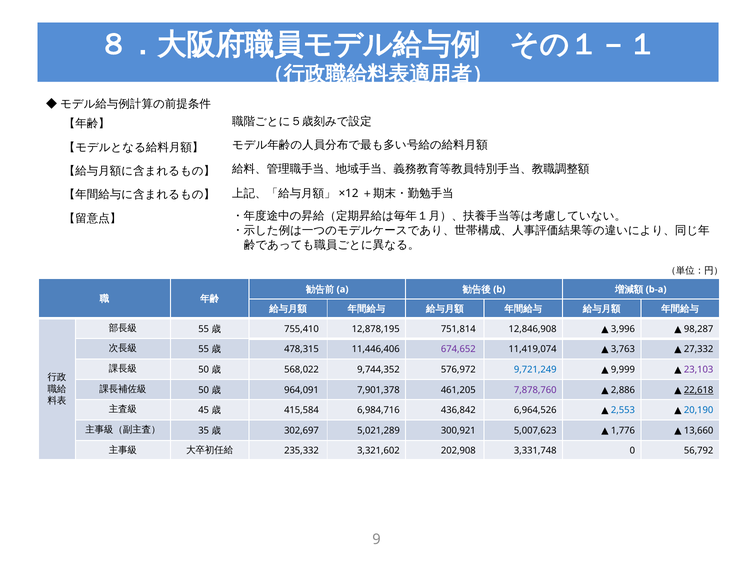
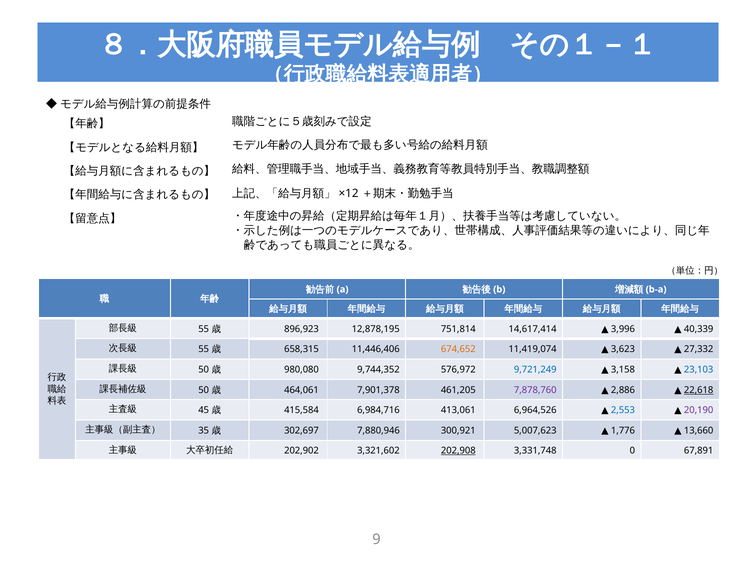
755,410: 755,410 -> 896,923 (302, 329)
12,846,908: 12,846,908 -> 14,617,414 (533, 329)
98,287: 98,287 -> 40,339 (699, 329)
478,315: 478,315 -> 658,315 (302, 349)
674,652 colour: purple -> orange (458, 349)
3,763: 3,763 -> 3,623 (623, 349)
568,022: 568,022 -> 980,080 (302, 370)
9,999: 9,999 -> 3,158 (623, 370)
23,103 colour: purple -> blue (699, 370)
964,091: 964,091 -> 464,061 (302, 390)
436,842: 436,842 -> 413,061 (458, 410)
20,190 colour: blue -> purple (699, 410)
5,021,289: 5,021,289 -> 7,880,946 (378, 431)
235,332: 235,332 -> 202,902 (302, 451)
202,908 underline: none -> present (458, 451)
56,792: 56,792 -> 67,891 (699, 451)
